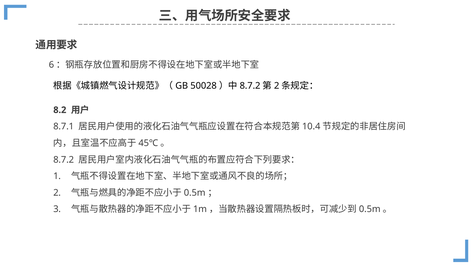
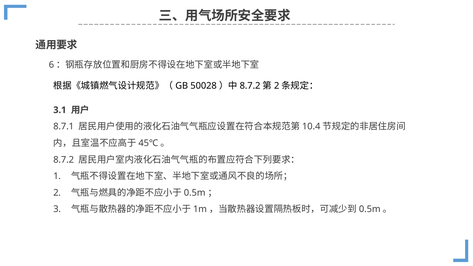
8.2: 8.2 -> 3.1 (60, 110)
